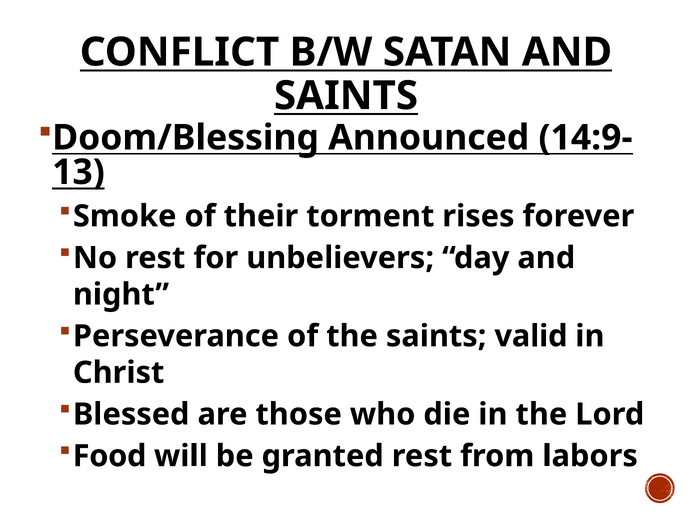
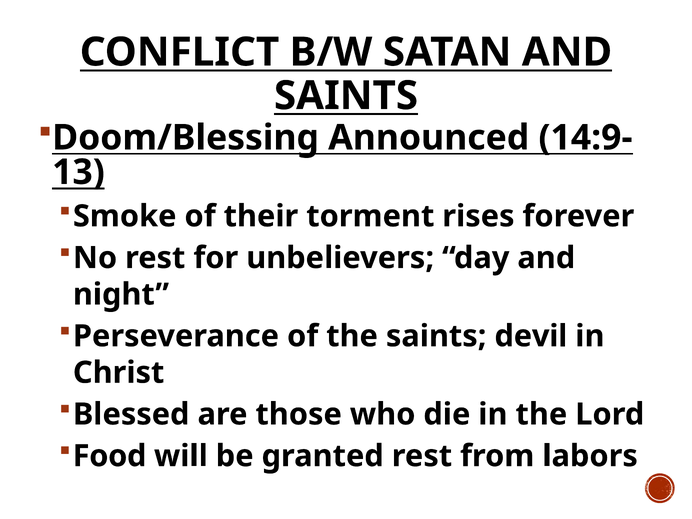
valid: valid -> devil (531, 336)
